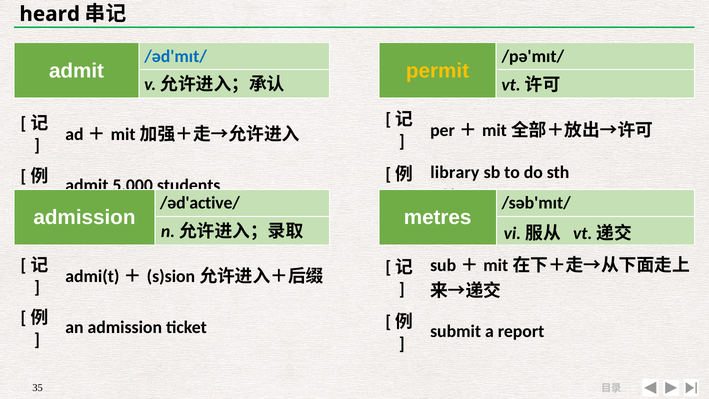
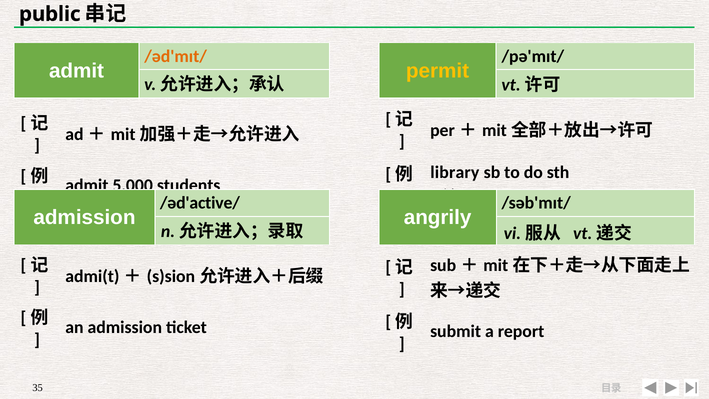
heard: heard -> public (50, 14)
/əd'mɪt/ colour: blue -> orange (176, 56)
metres: metres -> angrily (438, 217)
